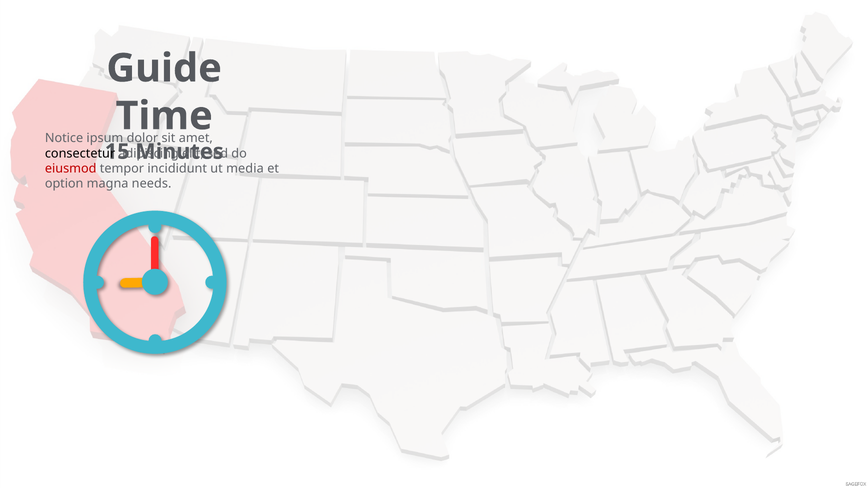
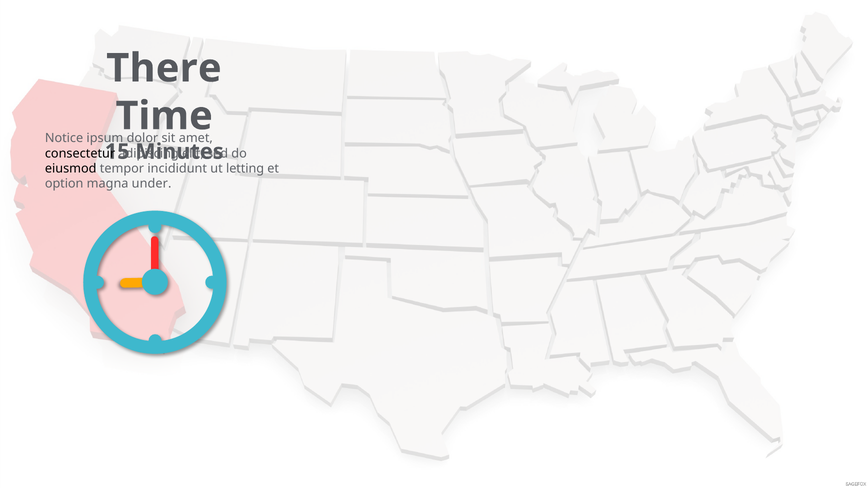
Guide: Guide -> There (164, 68)
eiusmod colour: red -> black (71, 169)
media: media -> letting (245, 169)
needs: needs -> under (152, 184)
